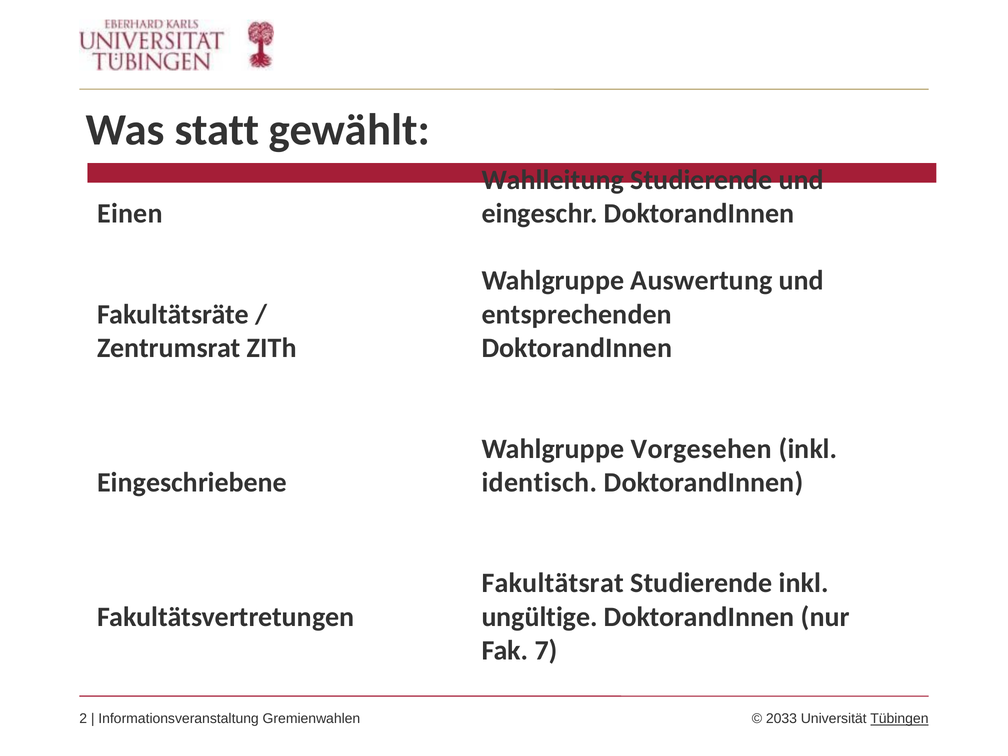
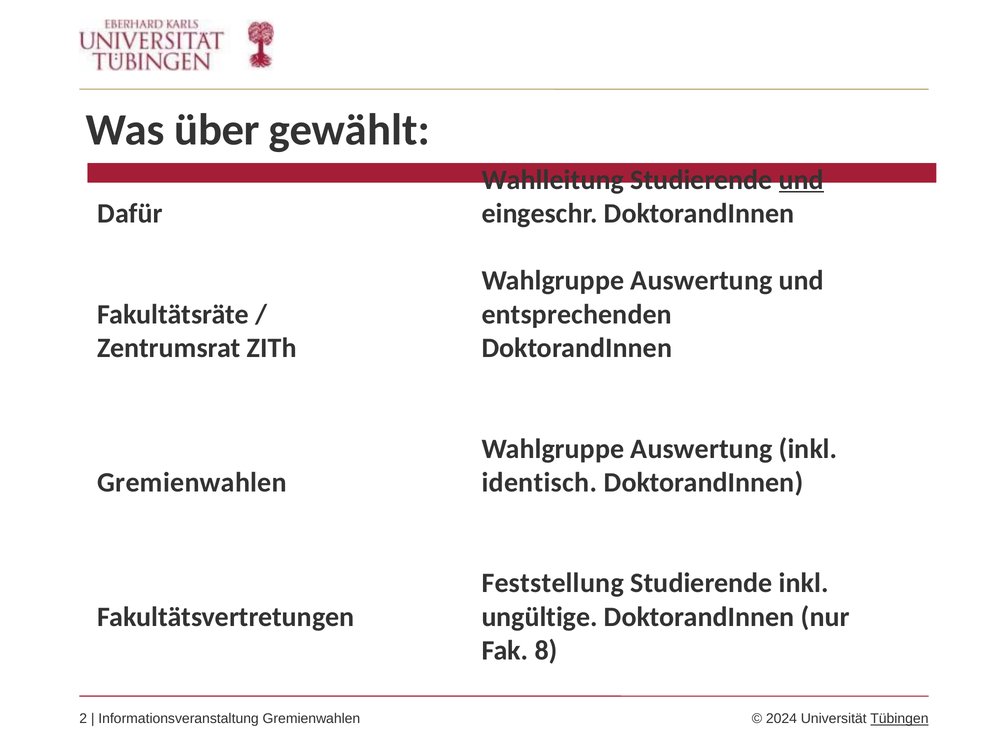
statt: statt -> über (217, 130)
und underline: none -> present (801, 180)
Einen: Einen -> Dafür (130, 213)
Vorgesehen: Vorgesehen -> Auswertung (701, 449)
Eingeschriebene: Eingeschriebene -> Gremienwahlen (192, 482)
Fakultätsrat: Fakultätsrat -> Feststellung (553, 583)
7: 7 -> 8 (546, 650)
2033: 2033 -> 2024 (781, 719)
